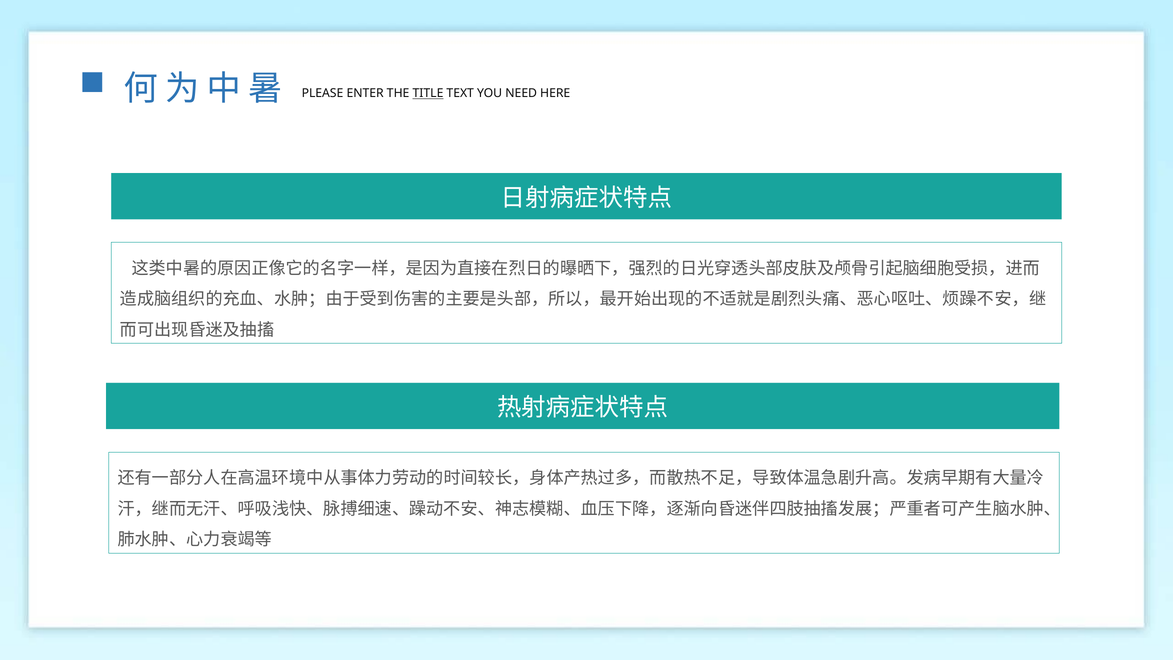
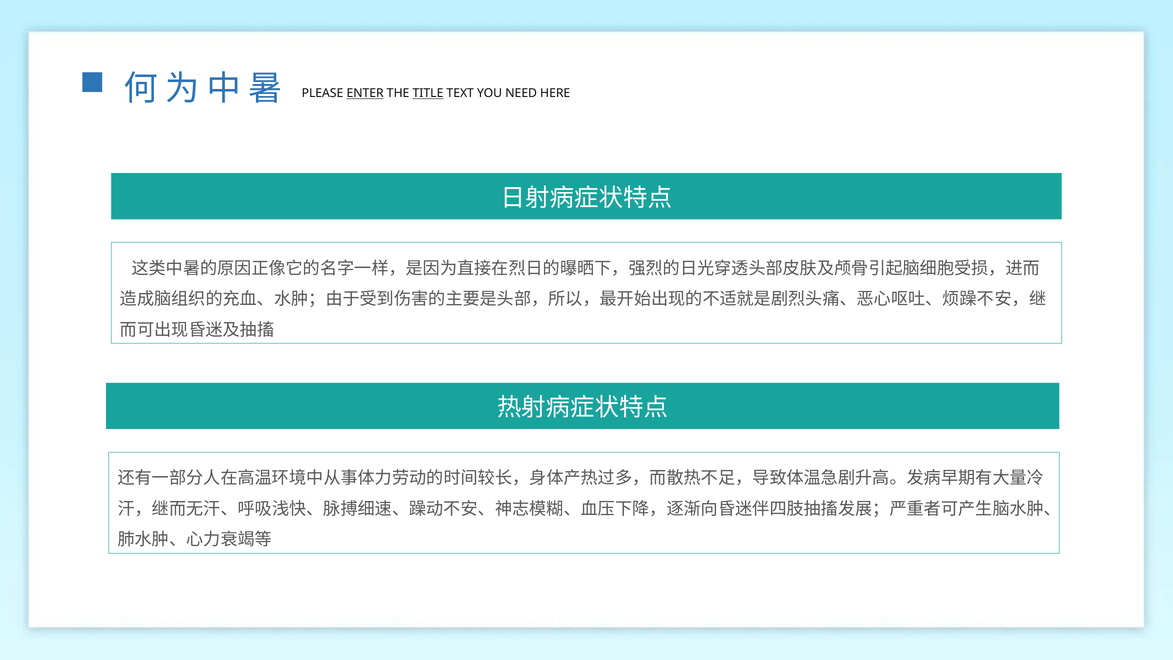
ENTER underline: none -> present (365, 93)
